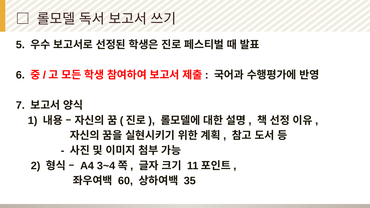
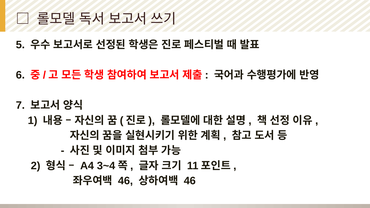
60: 60 -> 46 (125, 181)
35: 35 -> 46 (190, 181)
